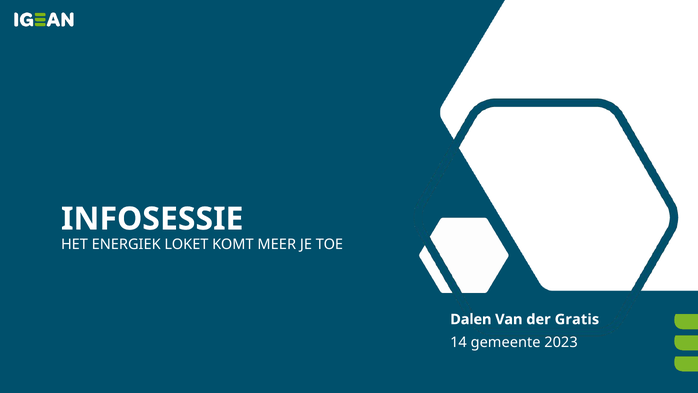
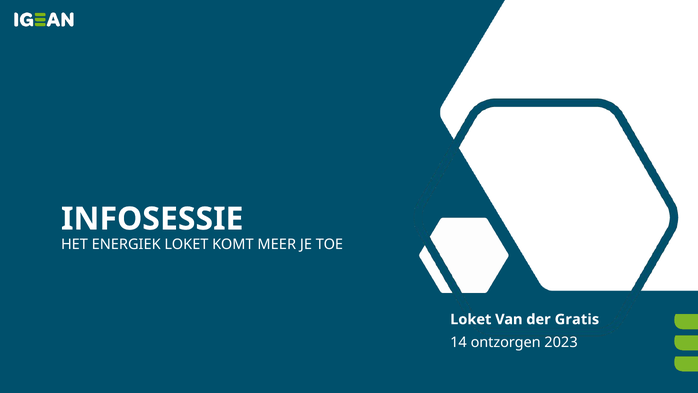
Dalen: Dalen -> Loket (471, 319)
gemeente: gemeente -> ontzorgen (506, 342)
